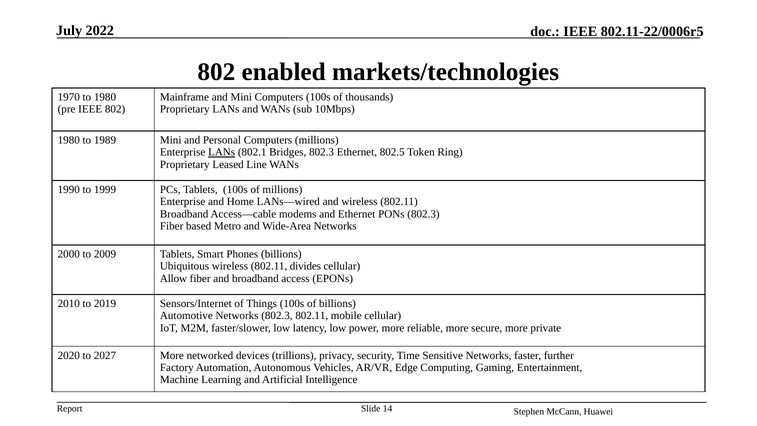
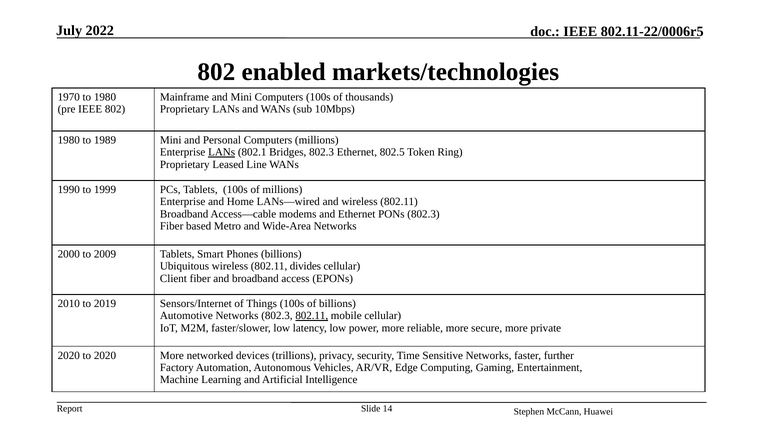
Allow: Allow -> Client (173, 278)
802.11 underline: none -> present (312, 316)
to 2027: 2027 -> 2020 (105, 355)
